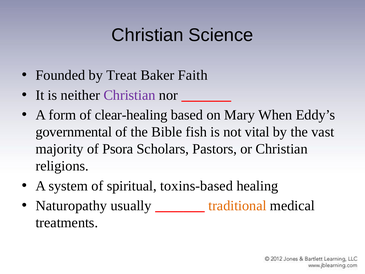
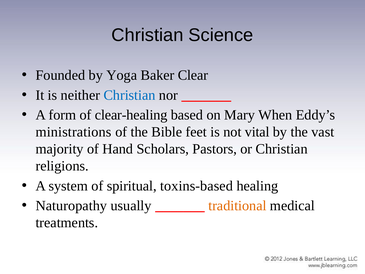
Treat: Treat -> Yoga (122, 75)
Faith: Faith -> Clear (193, 75)
Christian colour: purple -> blue (130, 95)
governmental: governmental -> ministrations (74, 132)
fish: fish -> feet (196, 132)
Psora: Psora -> Hand (118, 149)
